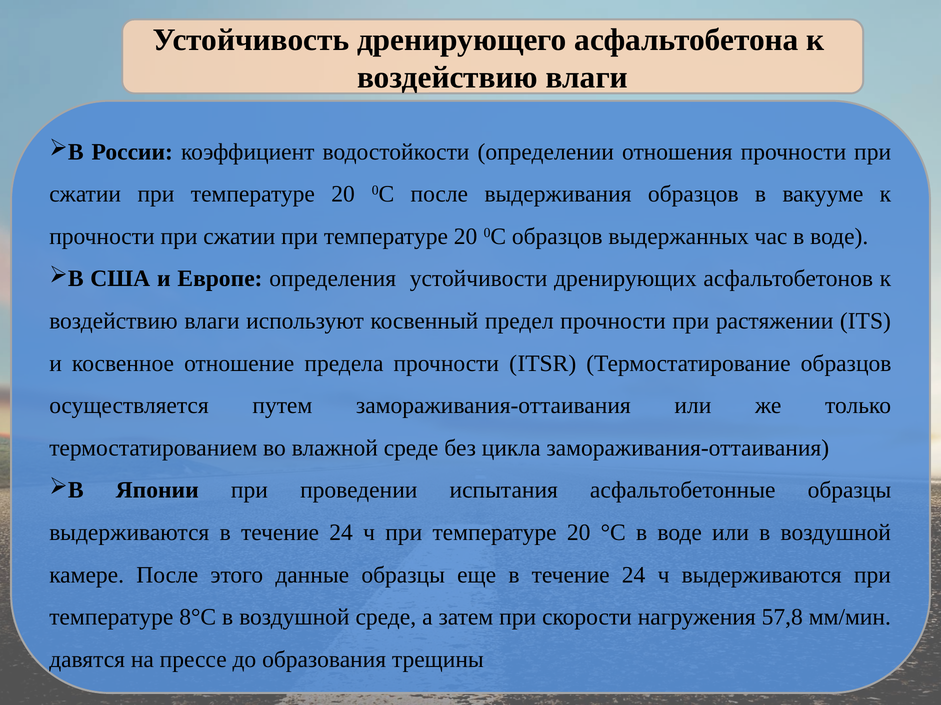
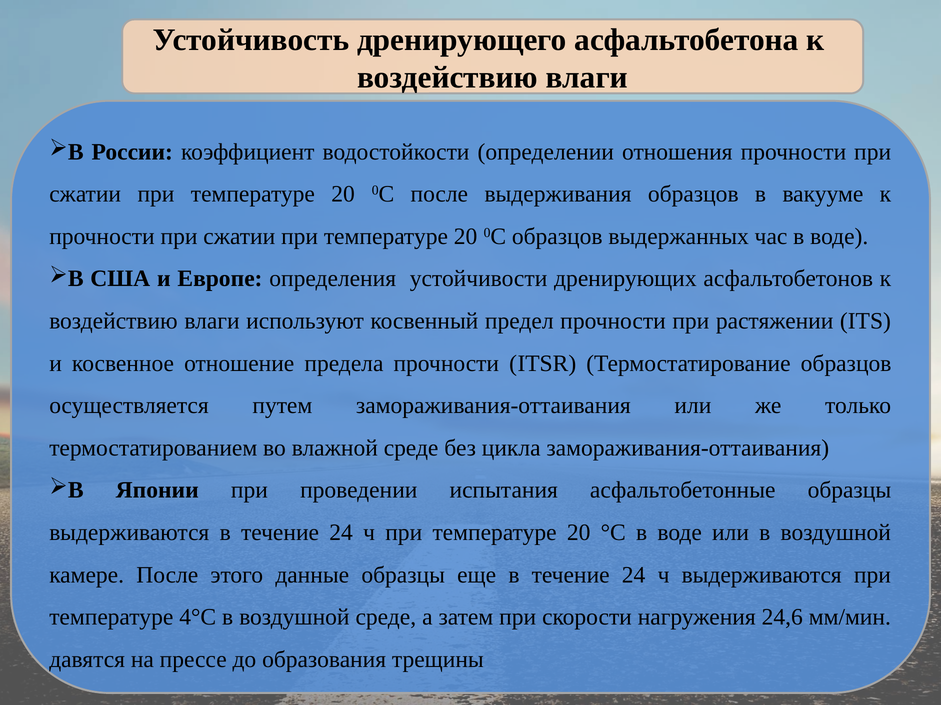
8°C: 8°C -> 4°C (198, 618)
57,8: 57,8 -> 24,6 (782, 618)
